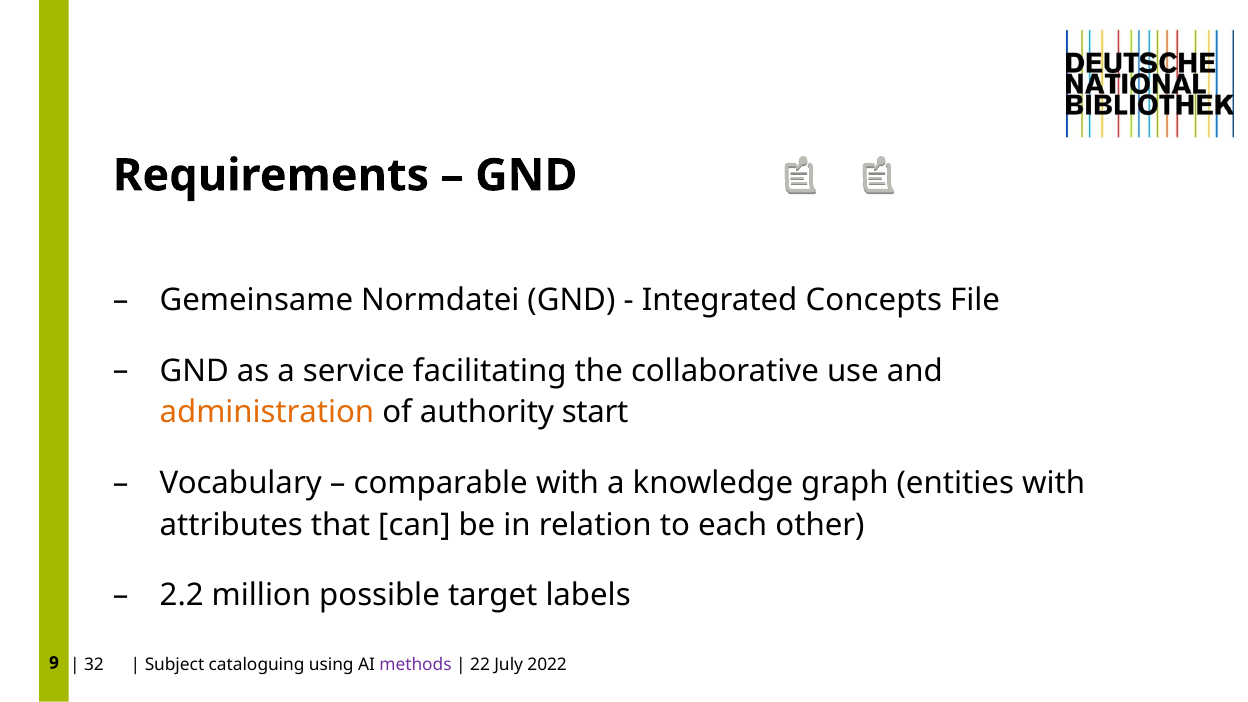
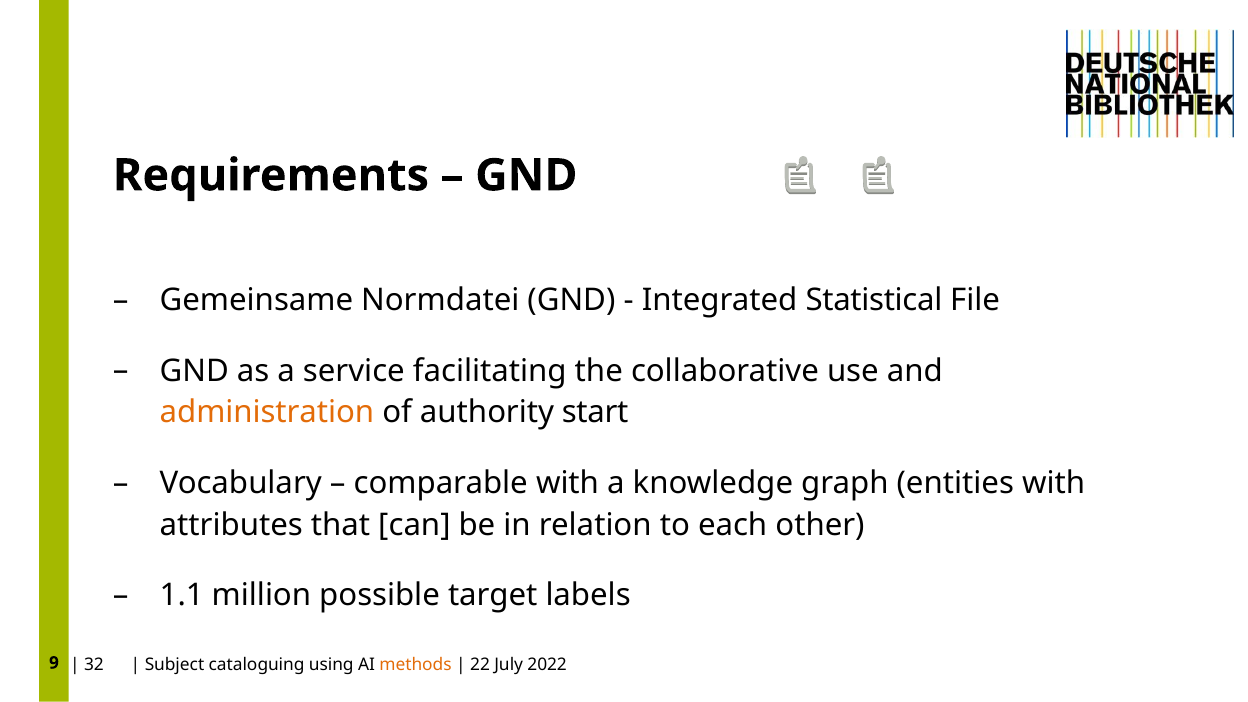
Concepts: Concepts -> Statistical (874, 300)
2.2: 2.2 -> 1.1 (182, 596)
methods colour: purple -> orange (416, 665)
